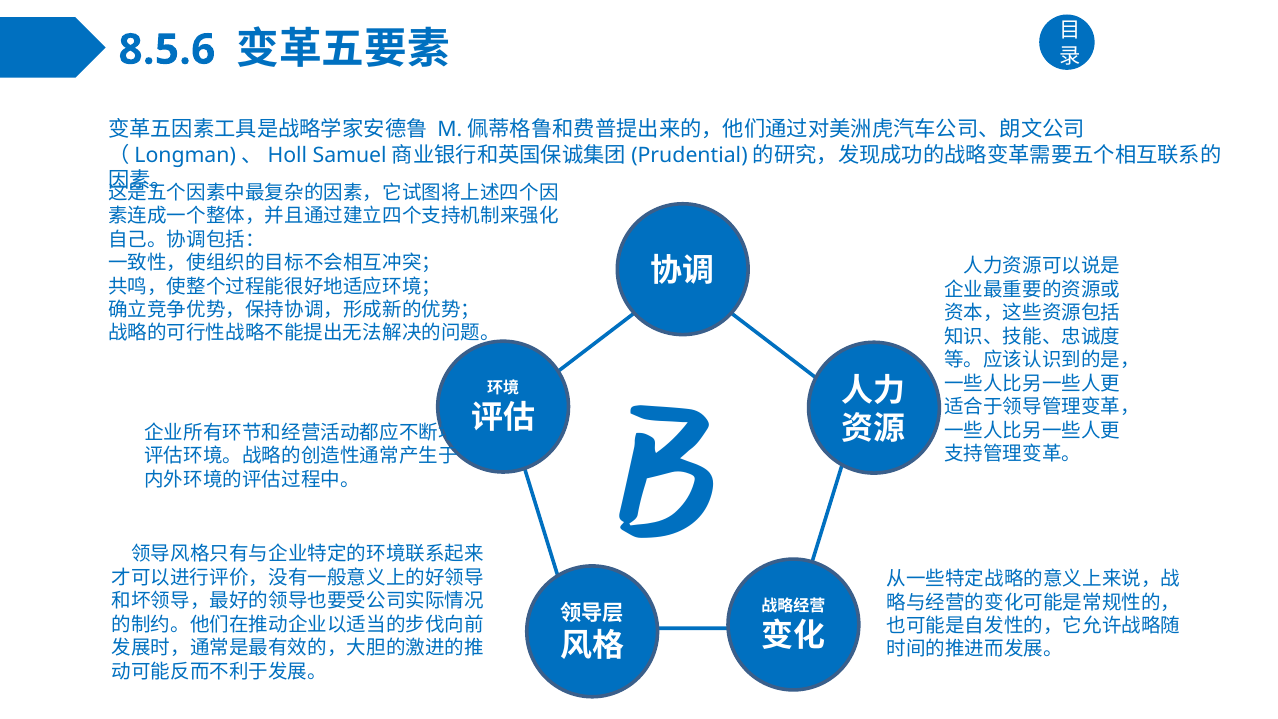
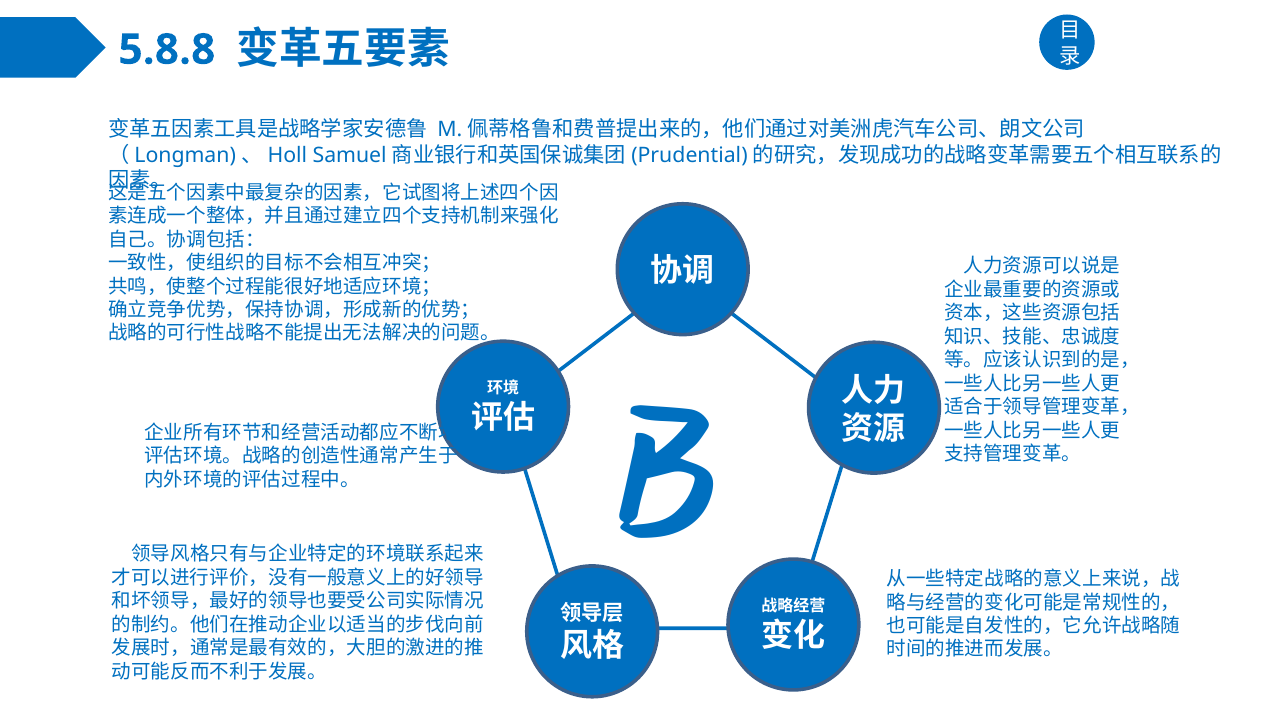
8.5.6: 8.5.6 -> 5.8.8 (167, 50)
